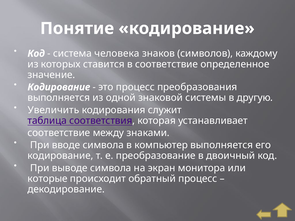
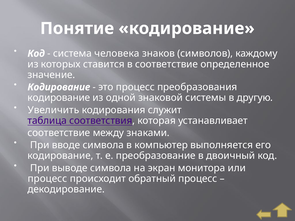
выполняется: выполняется -> кодирование (59, 98)
которые: которые -> процесс (47, 179)
